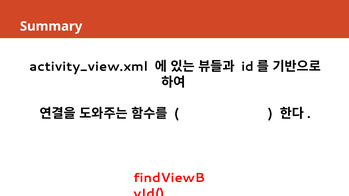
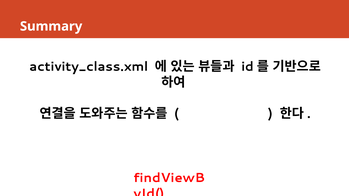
activity_view.xml: activity_view.xml -> activity_class.xml (89, 67)
